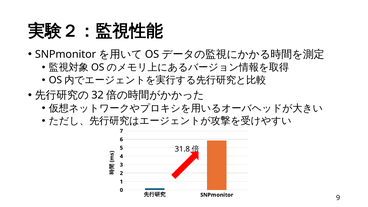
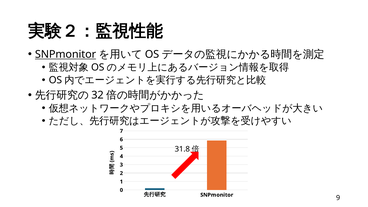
SNPmonitor underline: none -> present (66, 54)
